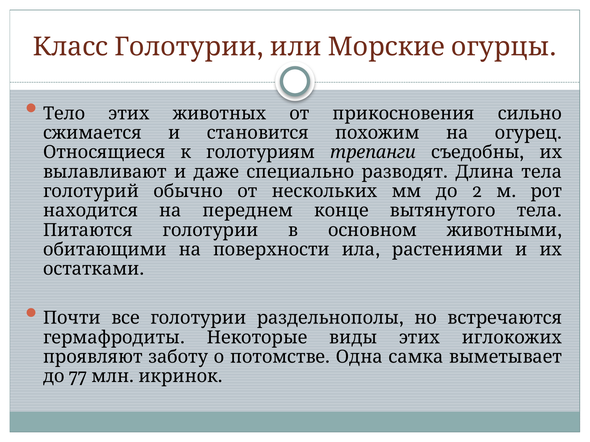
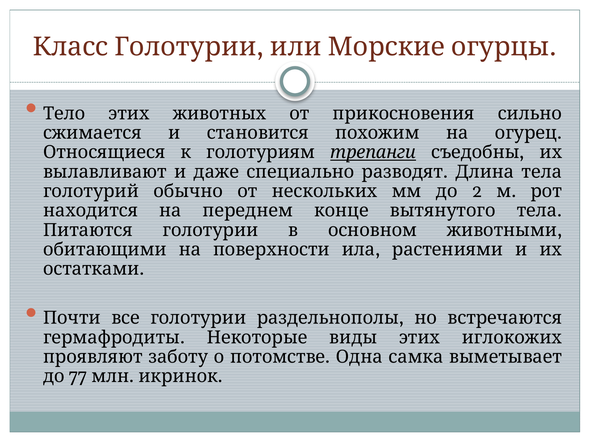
трепанги underline: none -> present (373, 152)
